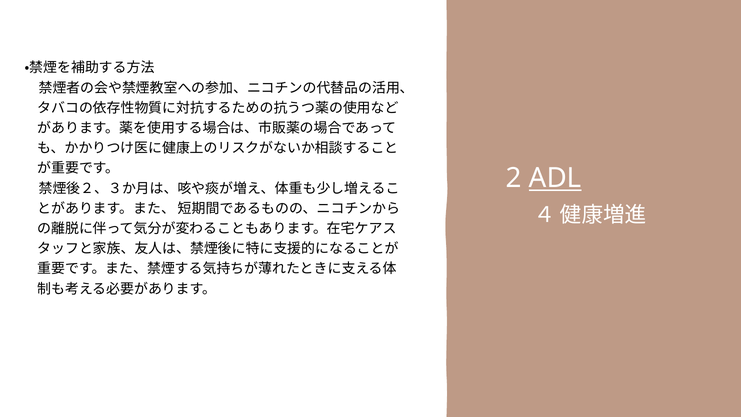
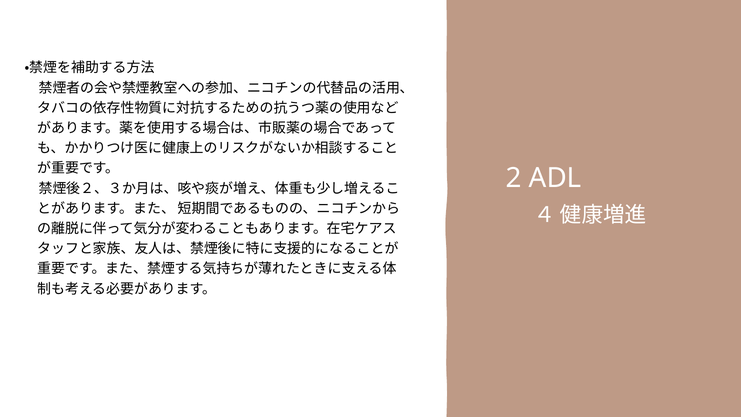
ADL underline: present -> none (555, 178)
